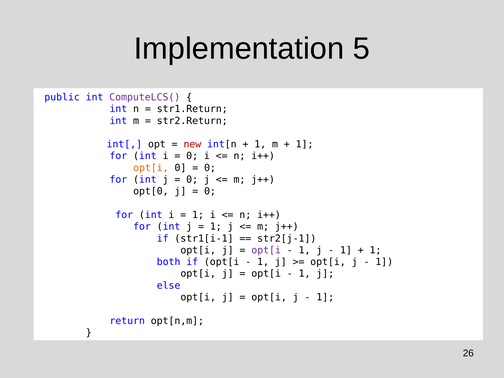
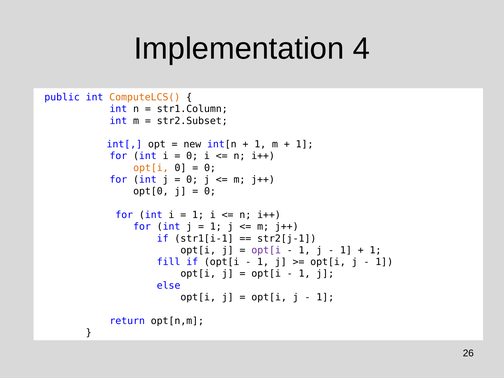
5: 5 -> 4 (361, 49)
ComputeLCS( colour: purple -> orange (145, 97)
str1.Return: str1.Return -> str1.Column (192, 109)
str2.Return: str2.Return -> str2.Subset (192, 121)
new colour: red -> black (192, 144)
both: both -> fill (169, 262)
